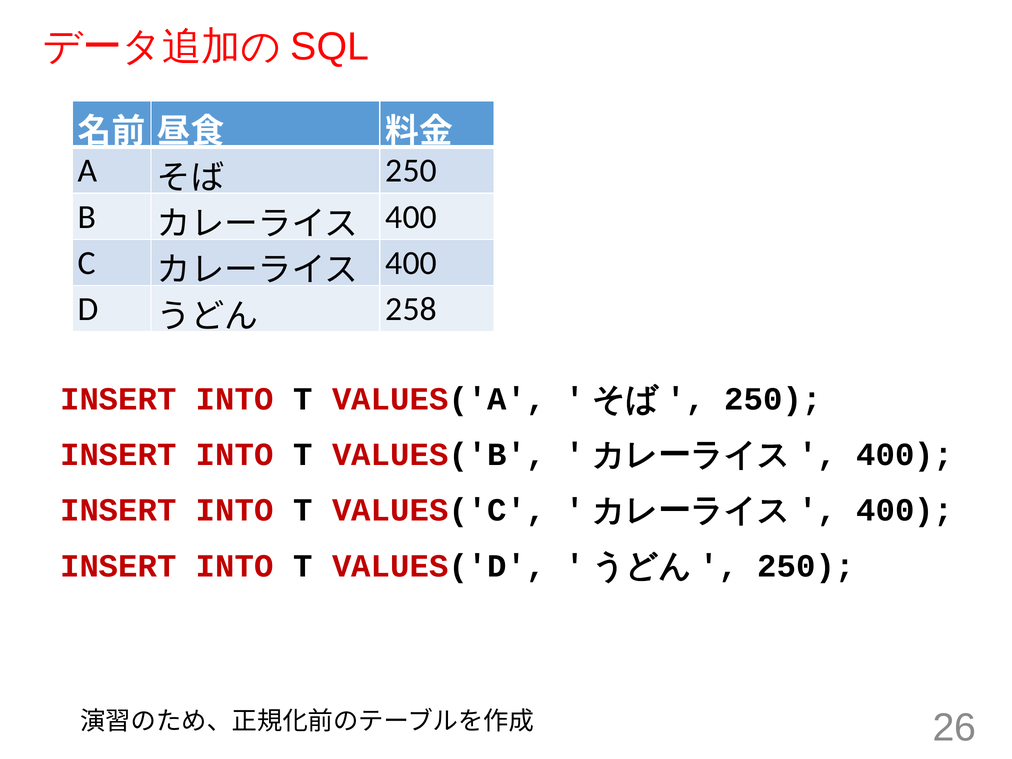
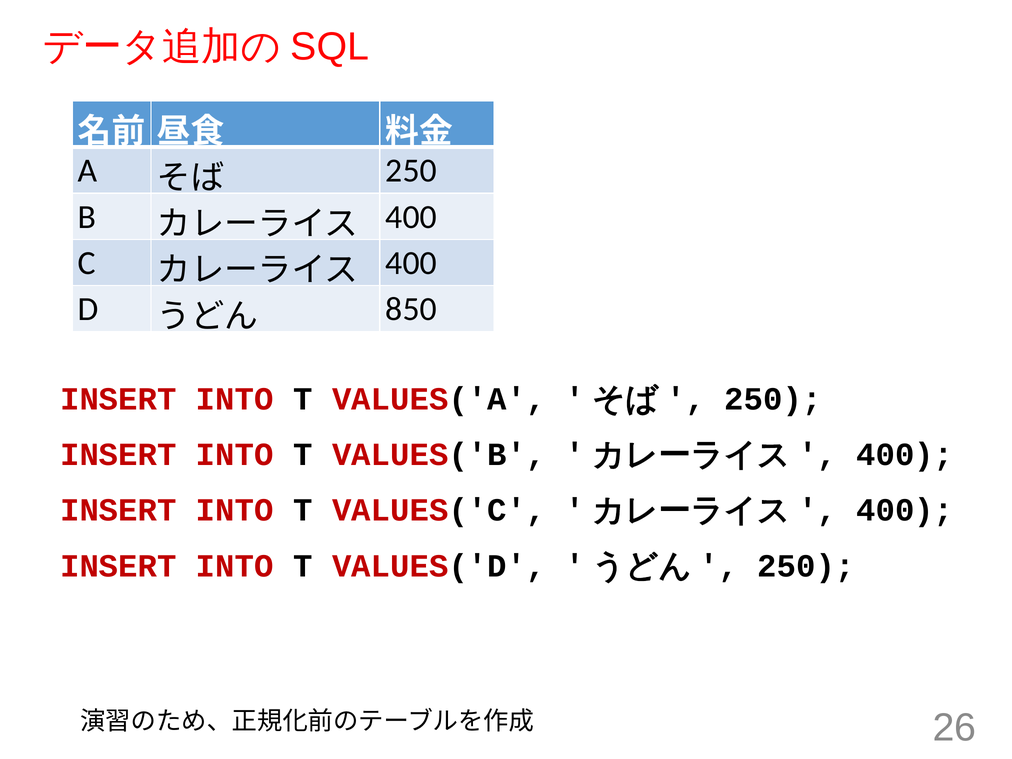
258: 258 -> 850 (411, 309)
